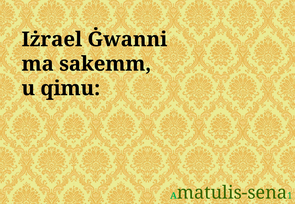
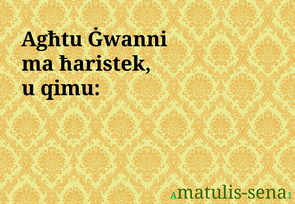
Iżrael: Iżrael -> Agħtu (52, 40)
sakemm: sakemm -> ħaristek (105, 64)
